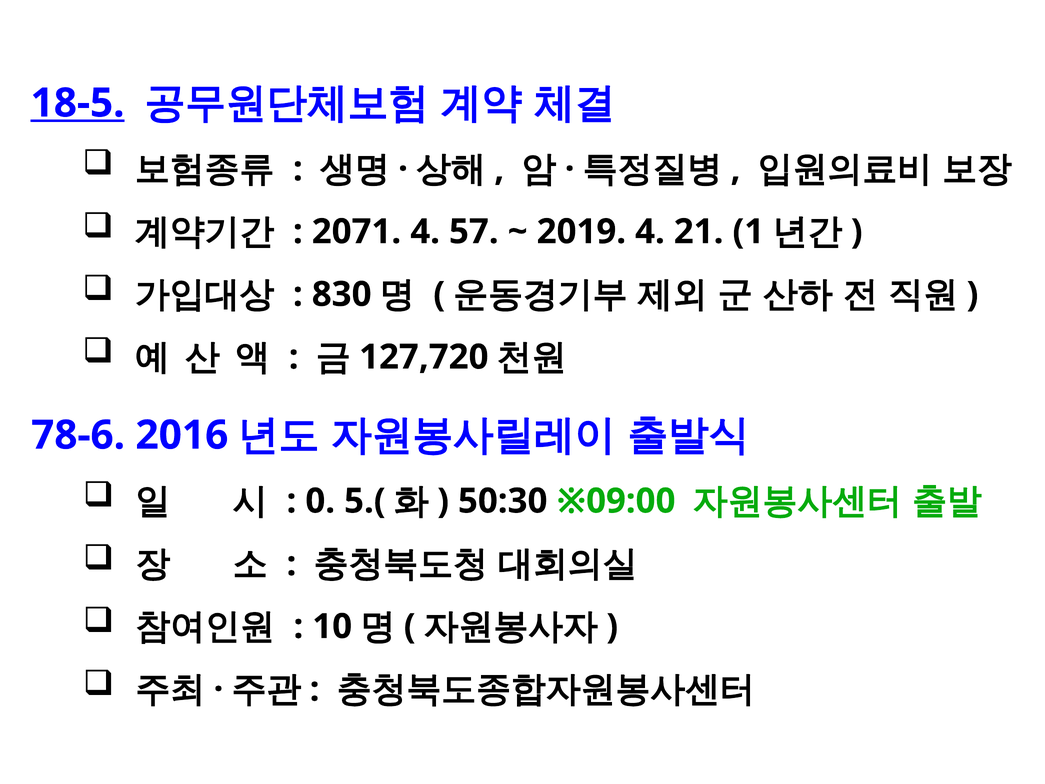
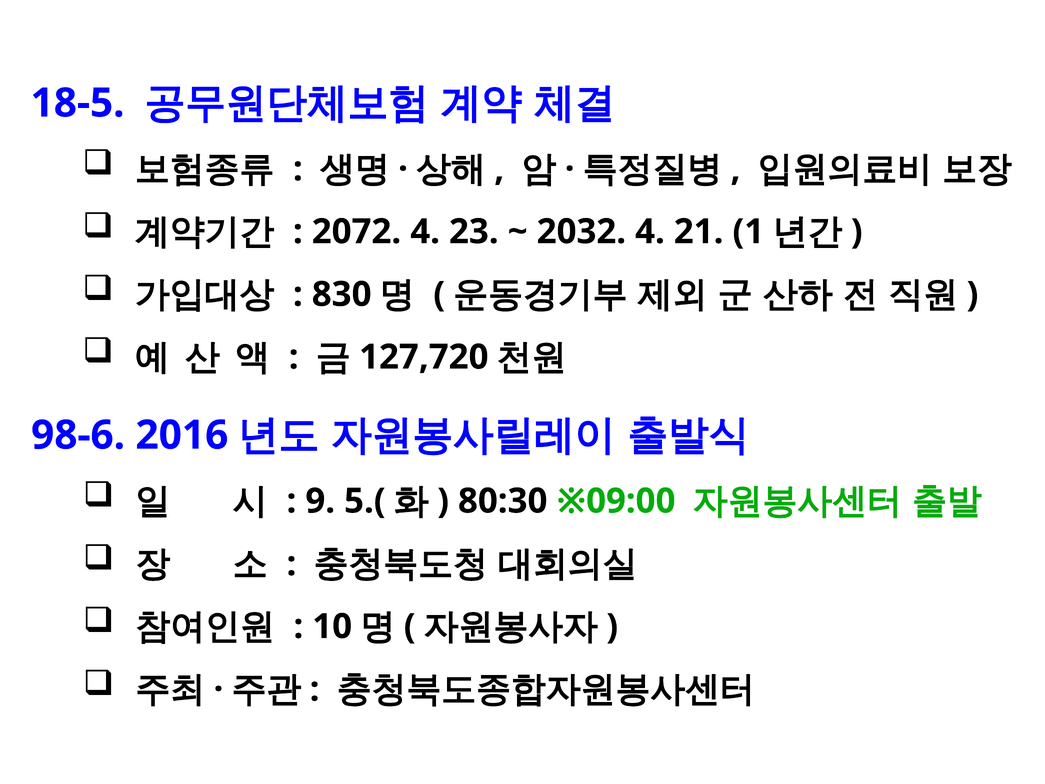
18-5 underline: present -> none (78, 103)
2071: 2071 -> 2072 (356, 232)
57: 57 -> 23 (474, 232)
2019: 2019 -> 2032 (581, 232)
78-6: 78-6 -> 98-6 (78, 435)
0: 0 -> 9 (320, 501)
50:30: 50:30 -> 80:30 (503, 501)
